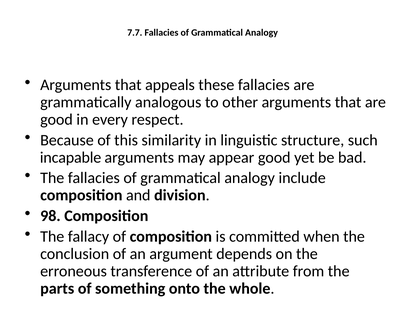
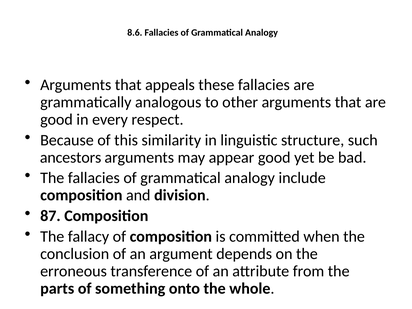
7.7: 7.7 -> 8.6 (135, 33)
incapable: incapable -> ancestors (71, 157)
98: 98 -> 87 (50, 216)
